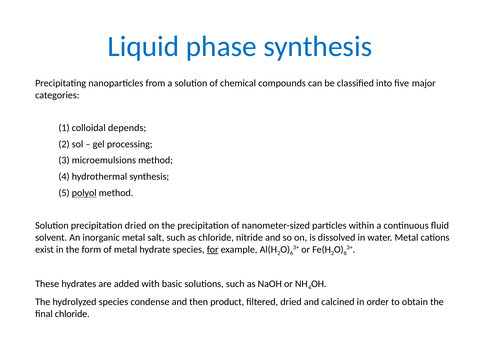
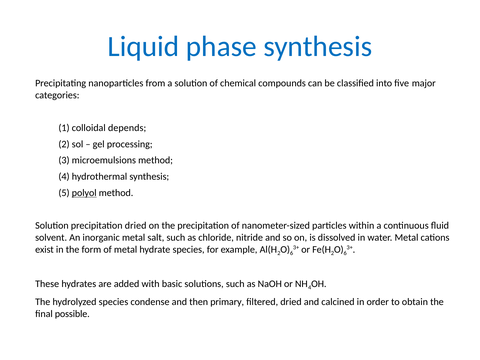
for underline: present -> none (213, 249)
product: product -> primary (227, 302)
final chloride: chloride -> possible (72, 314)
